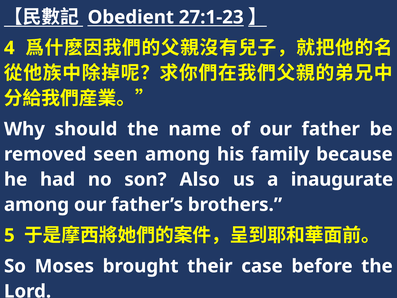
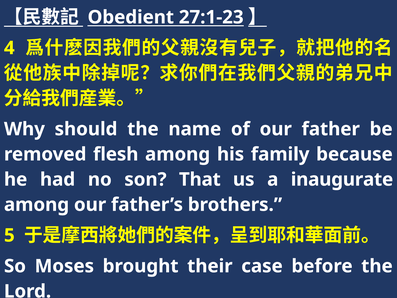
seen: seen -> flesh (116, 154)
Also: Also -> That (200, 179)
